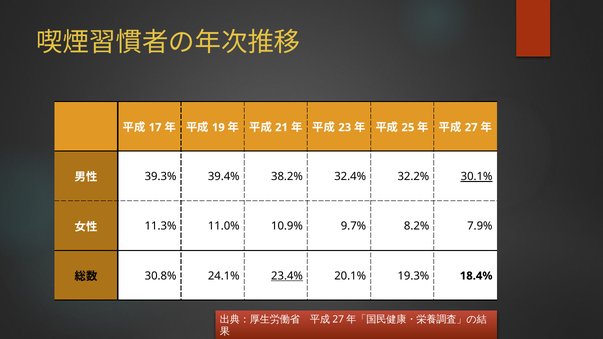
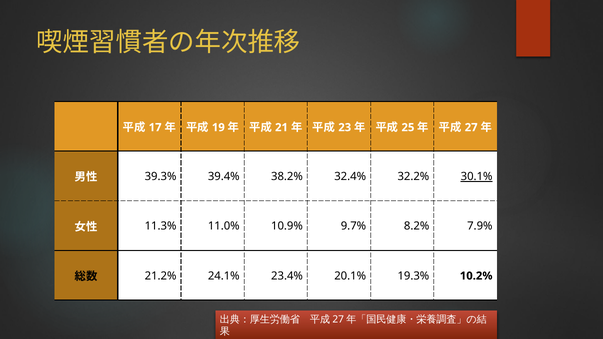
30.8%: 30.8% -> 21.2% (161, 276)
23.4% underline: present -> none (287, 276)
18.4%: 18.4% -> 10.2% (476, 276)
